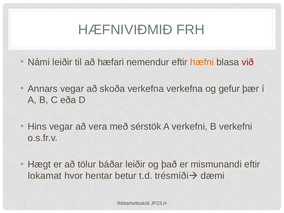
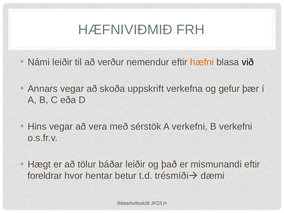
hæfari: hæfari -> verður (111, 62)
við colour: red -> black (248, 62)
skoða verkefna: verkefna -> uppskrift (146, 89)
lokamat: lokamat -> foreldrar (45, 176)
